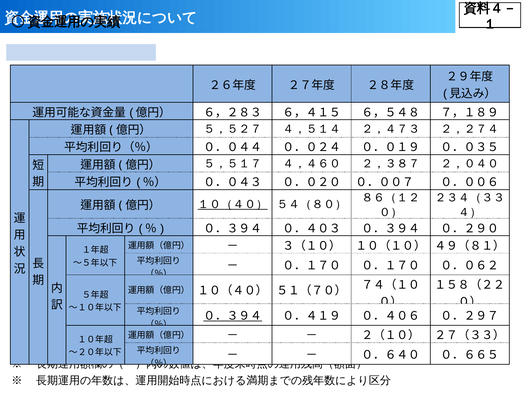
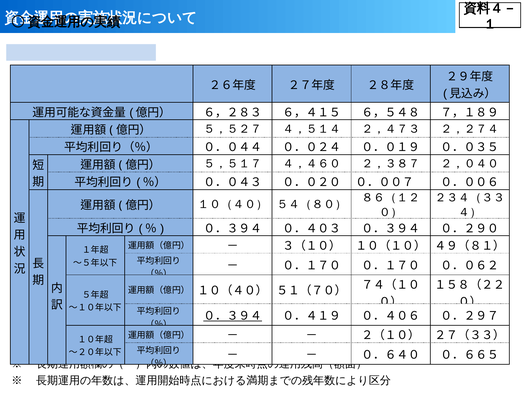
１０（４０） underline: present -> none (233, 204)
